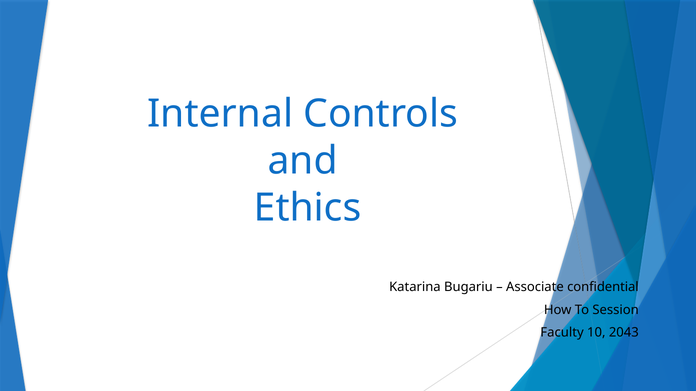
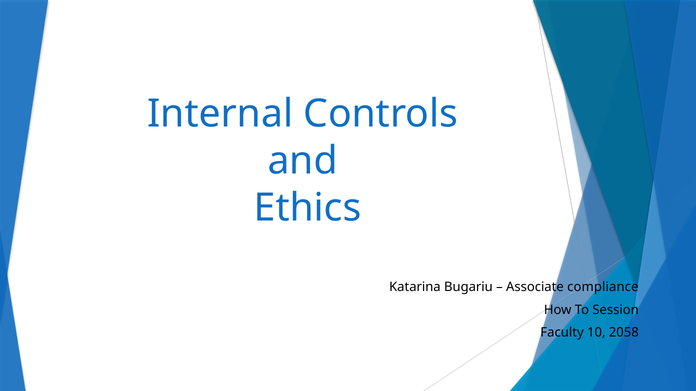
confidential: confidential -> compliance (603, 287)
2043: 2043 -> 2058 (624, 333)
